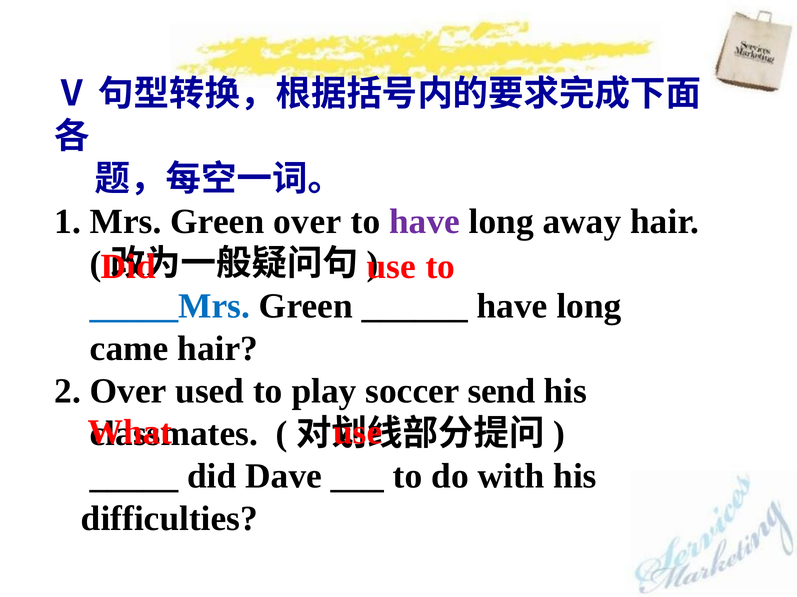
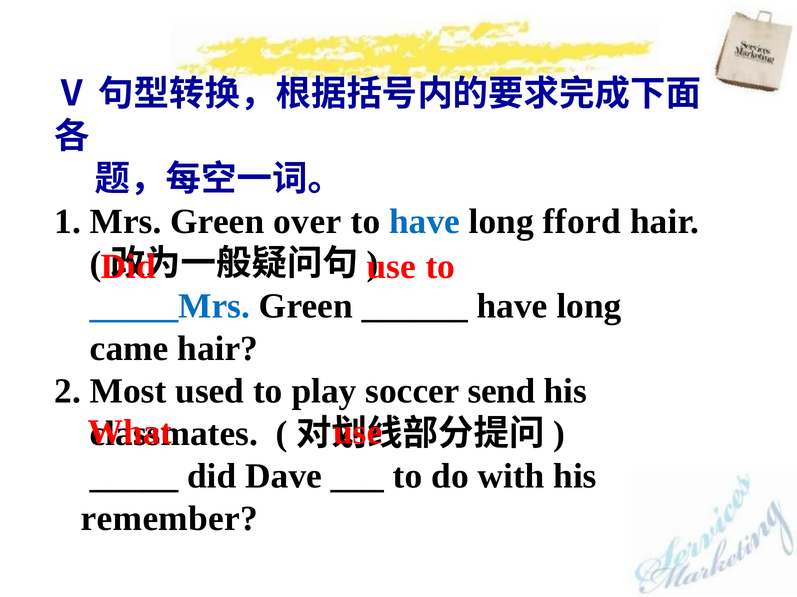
have colour: purple -> blue (425, 222)
away: away -> fford (582, 222)
2 Over: Over -> Most (128, 392)
difficulties: difficulties -> remember (169, 519)
